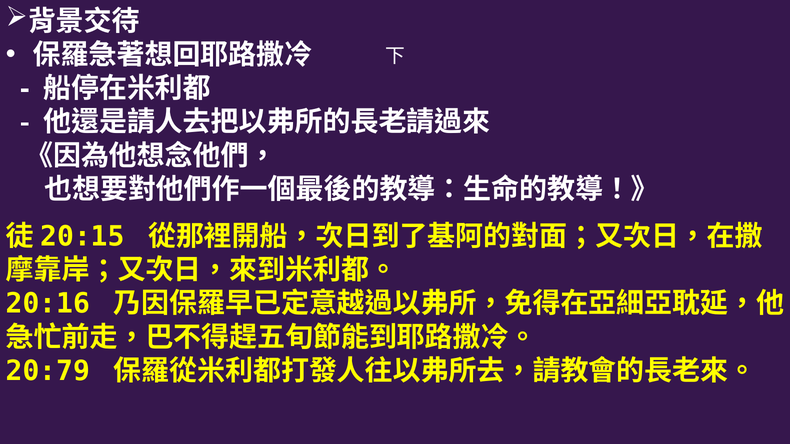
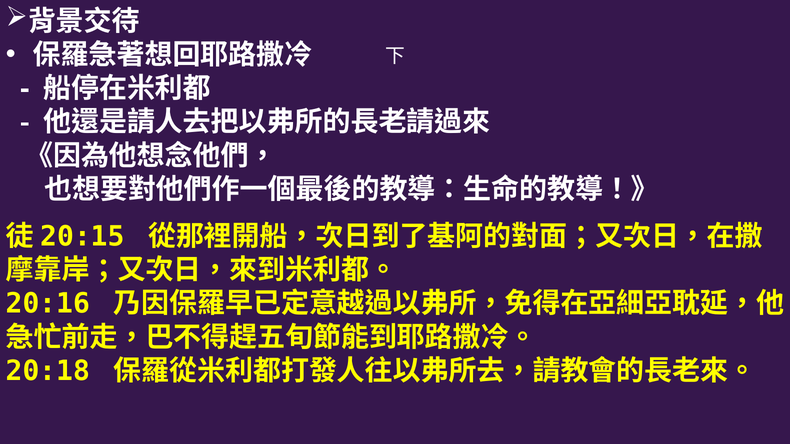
20:79: 20:79 -> 20:18 (48, 371)
